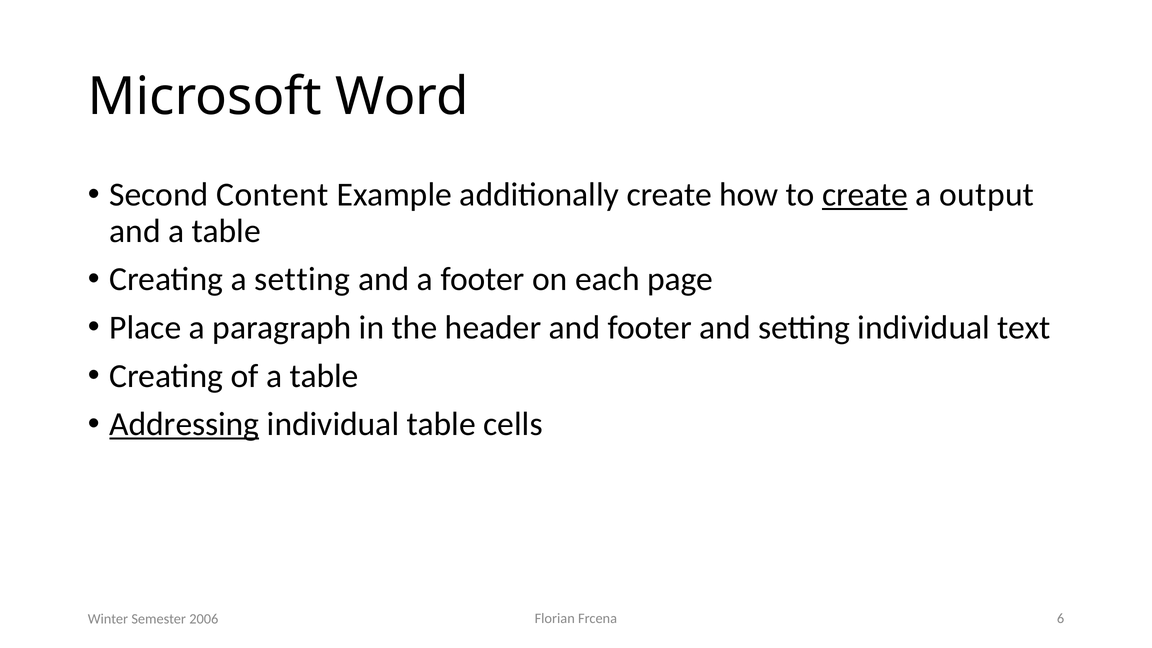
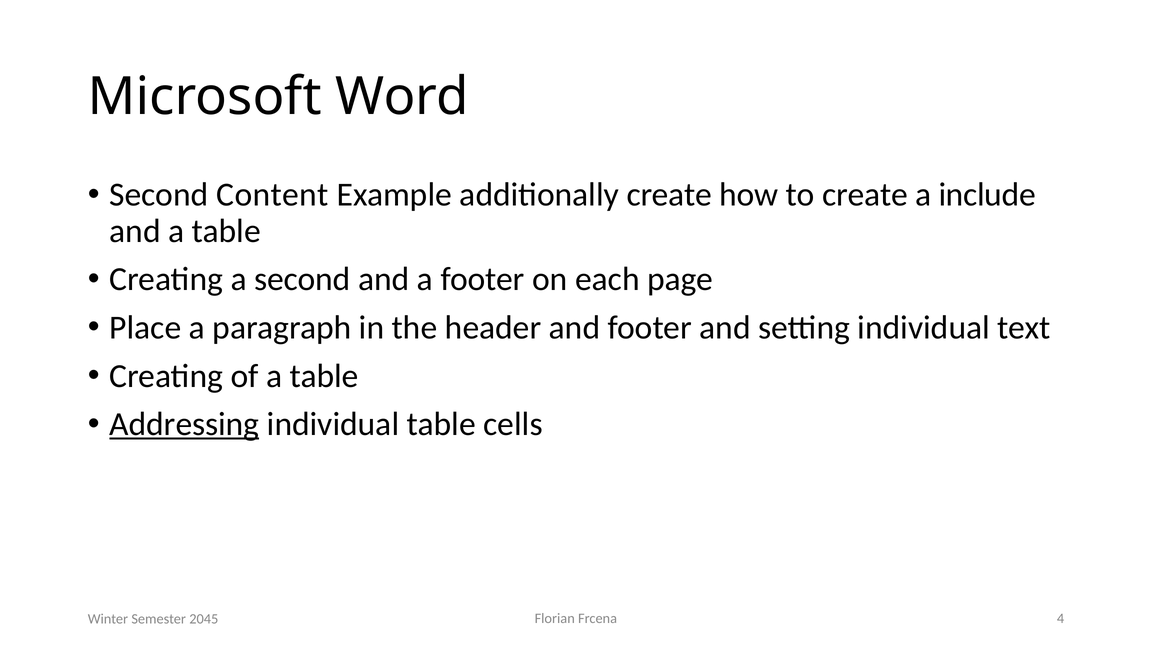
create underline: present -> none (865, 195)
output: output -> include (987, 195)
a setting: setting -> second (302, 279)
6: 6 -> 4 (1061, 619)
2006: 2006 -> 2045 (204, 619)
